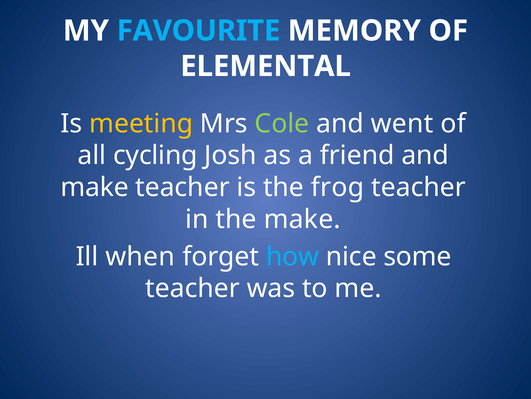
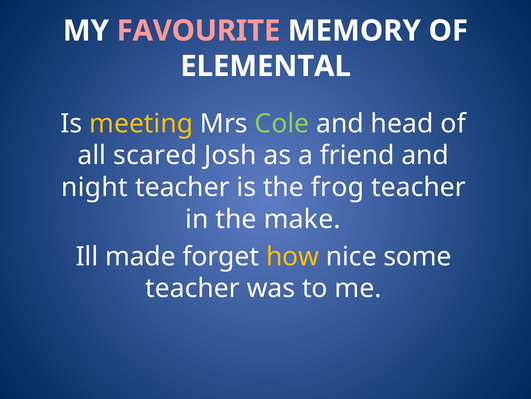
FAVOURITE colour: light blue -> pink (199, 31)
went: went -> head (402, 123)
cycling: cycling -> scared (155, 155)
make: make -> night (94, 187)
when: when -> made (140, 256)
how colour: light blue -> yellow (293, 256)
